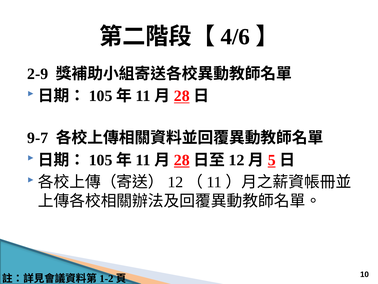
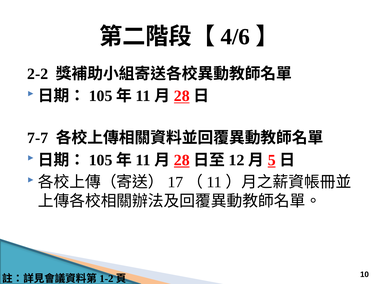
2-9: 2-9 -> 2-2 (38, 74)
9-7: 9-7 -> 7-7 (38, 138)
12: 12 -> 17 (175, 182)
